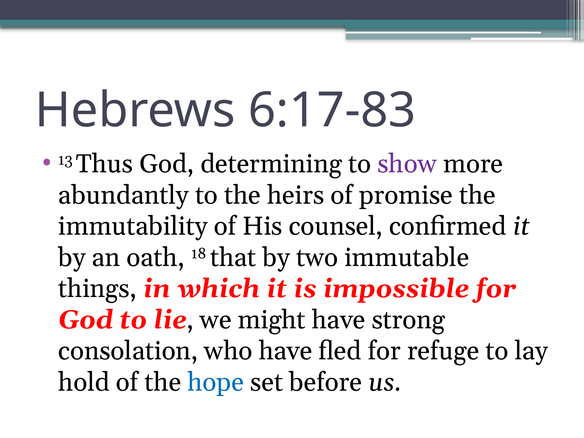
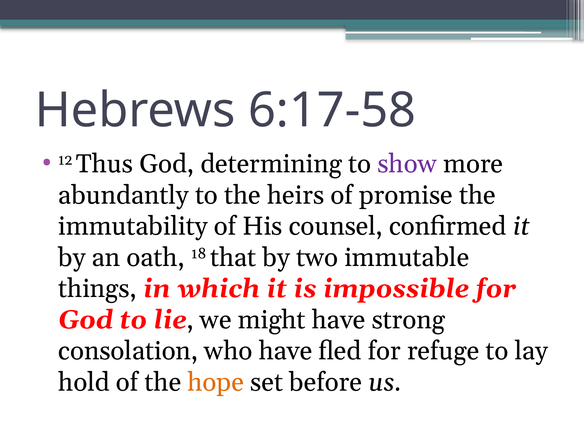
6:17-83: 6:17-83 -> 6:17-58 (332, 110)
13: 13 -> 12 (65, 160)
hope colour: blue -> orange (216, 382)
